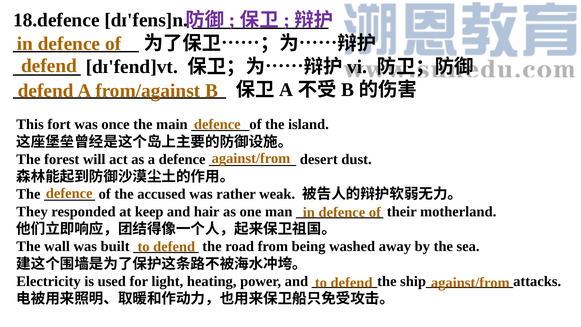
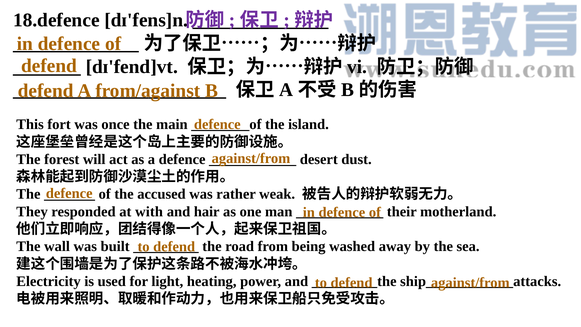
keep: keep -> with (149, 212)
